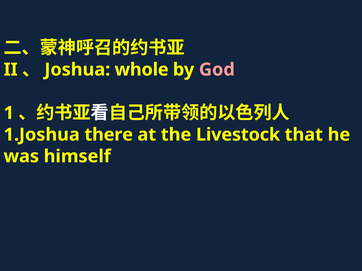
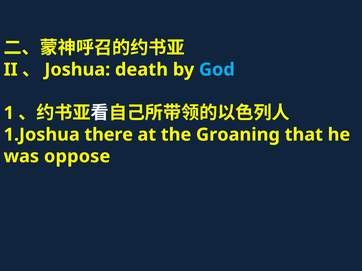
whole: whole -> death (141, 70)
God colour: pink -> light blue (217, 70)
Livestock: Livestock -> Groaning (238, 135)
himself: himself -> oppose (77, 157)
